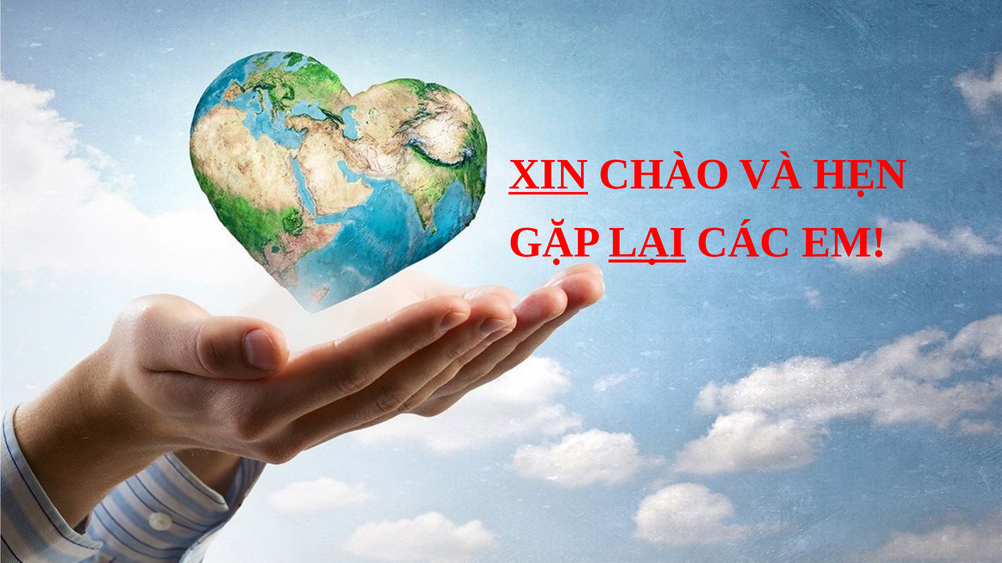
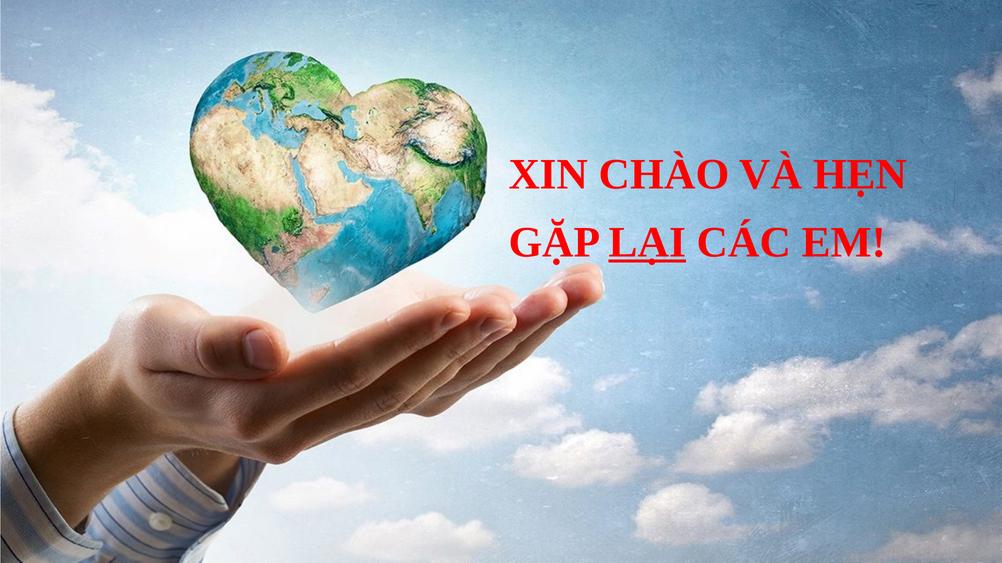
XIN underline: present -> none (548, 175)
